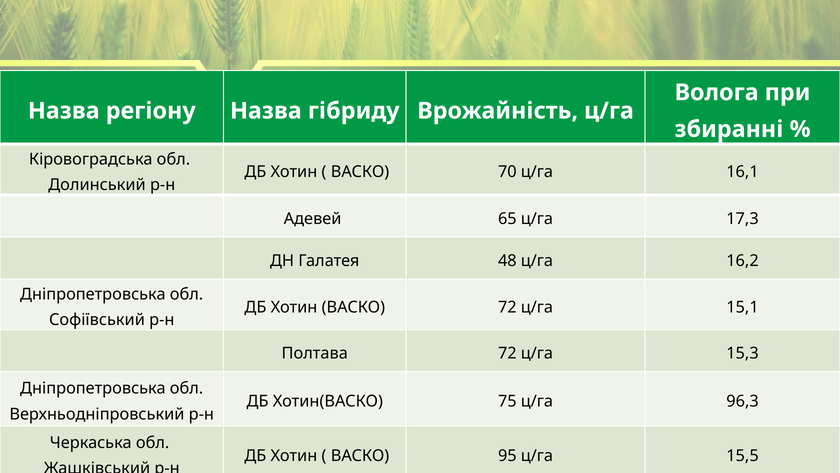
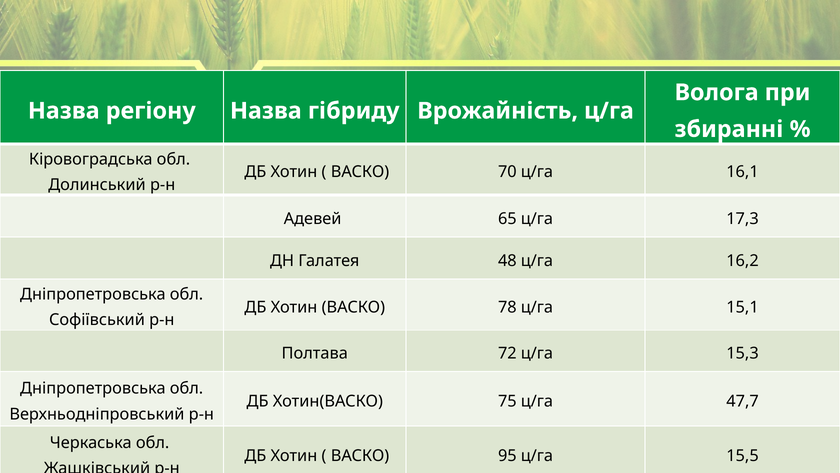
ВАСКО 72: 72 -> 78 (507, 307)
96,3: 96,3 -> 47,7 (743, 401)
